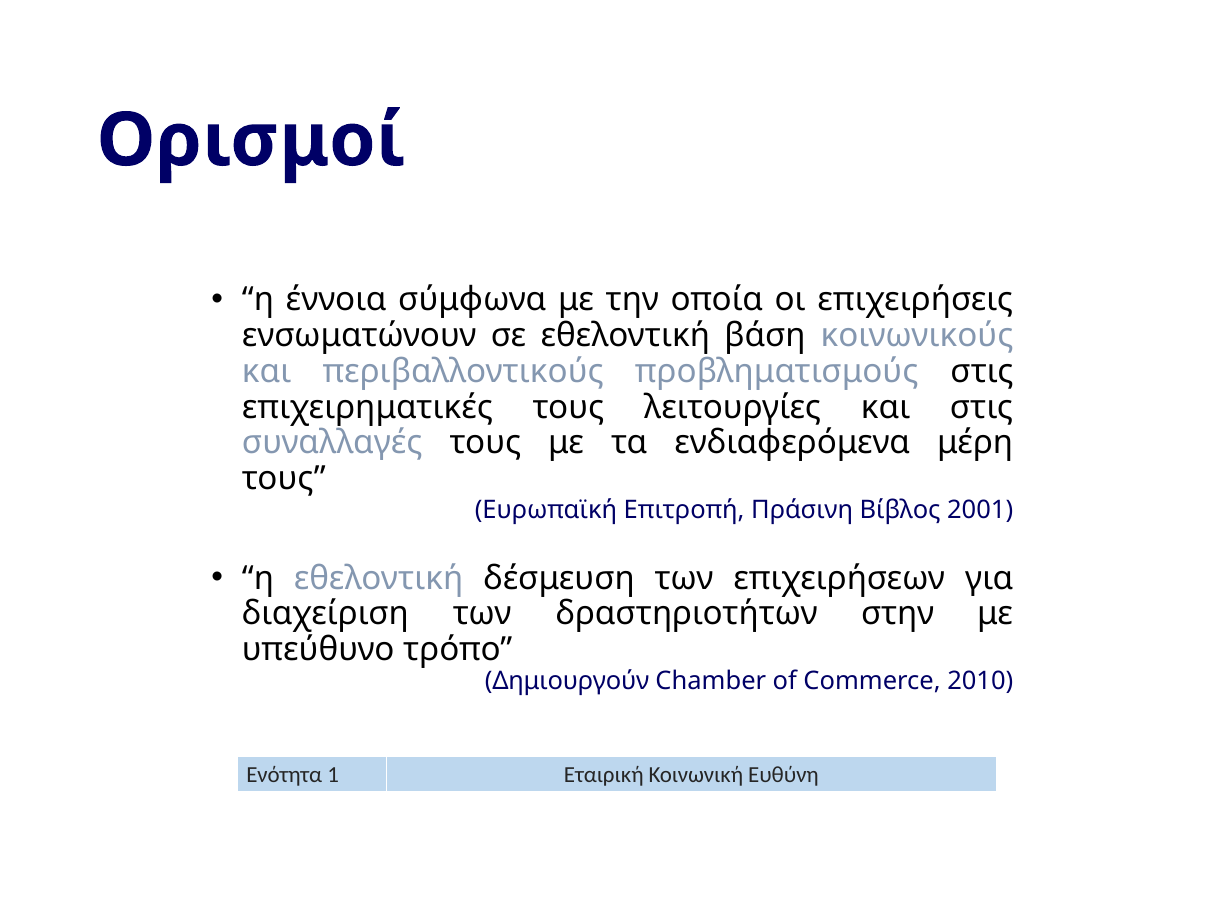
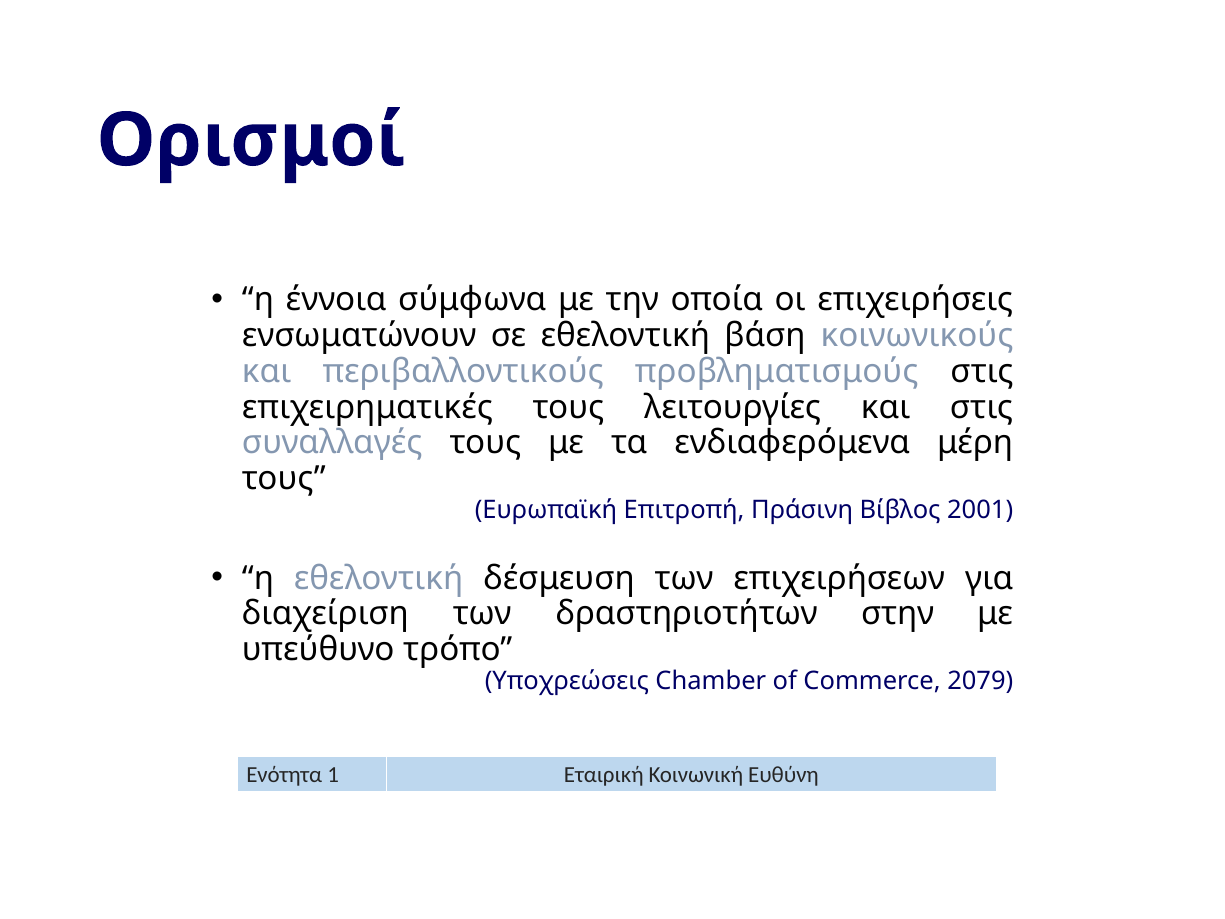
Δημιουργούν: Δημιουργούν -> Υποχρεώσεις (567, 681)
2010: 2010 -> 2079 (980, 681)
